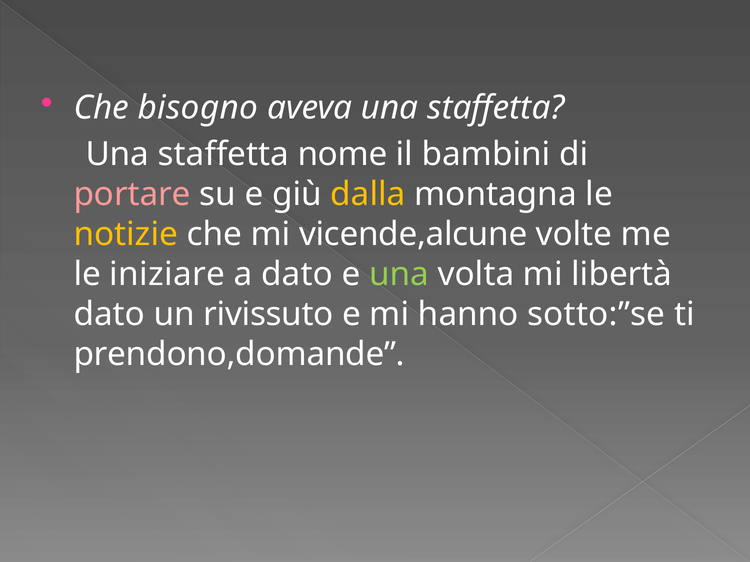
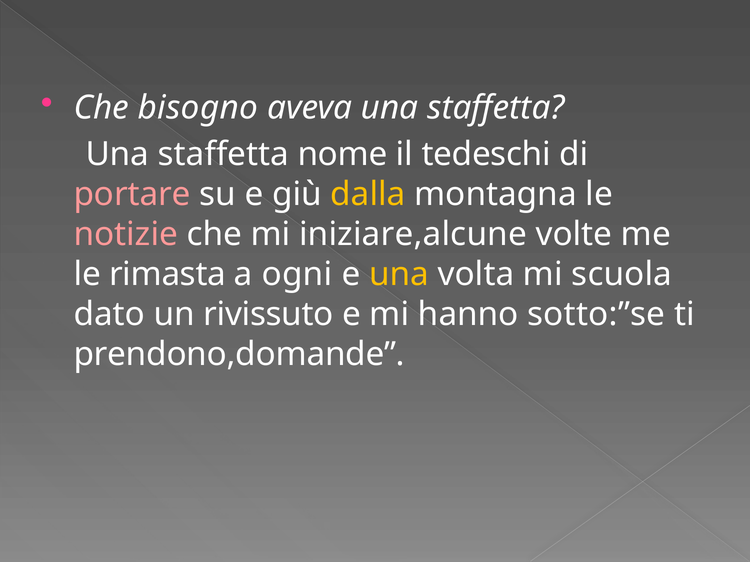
bambini: bambini -> tedeschi (486, 155)
notizie colour: yellow -> pink (126, 235)
vicende,alcune: vicende,alcune -> iniziare,alcune (413, 235)
iniziare: iniziare -> rimasta (167, 275)
a dato: dato -> ogni (297, 275)
una colour: light green -> yellow (399, 275)
libertà: libertà -> scuola (622, 275)
